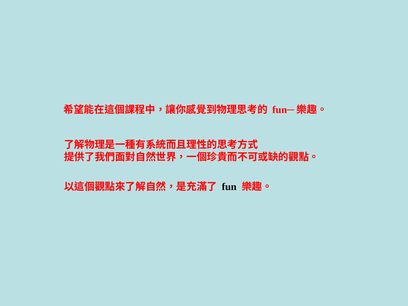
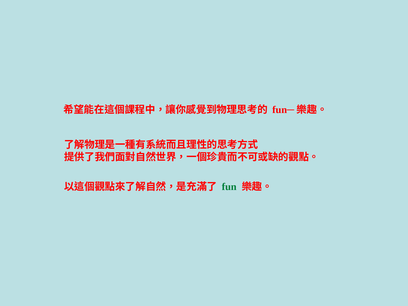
fun colour: black -> green (229, 187)
